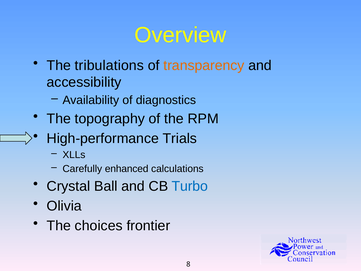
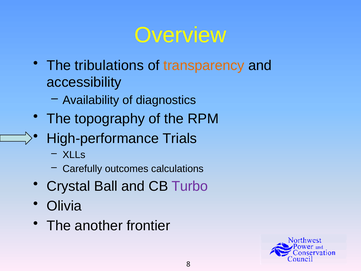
enhanced: enhanced -> outcomes (127, 169)
Turbo colour: blue -> purple (190, 186)
choices: choices -> another (99, 225)
